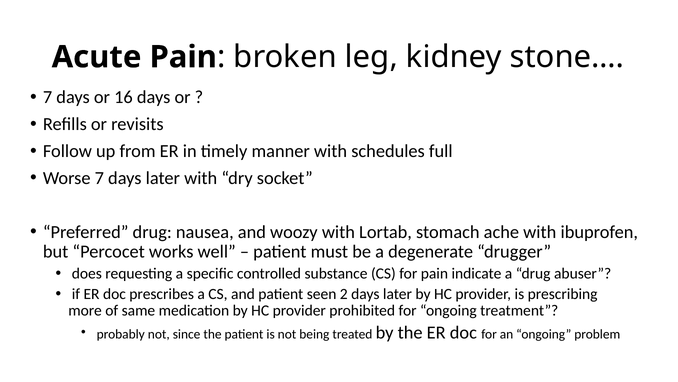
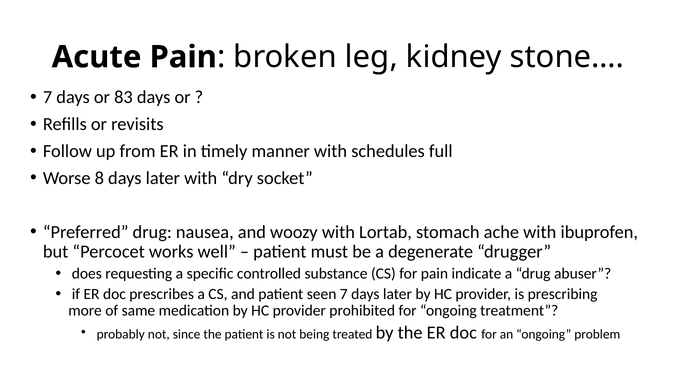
16: 16 -> 83 (123, 97)
Worse 7: 7 -> 8 (99, 178)
seen 2: 2 -> 7 (344, 294)
